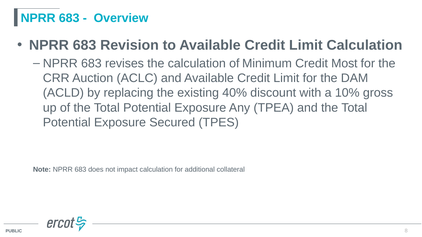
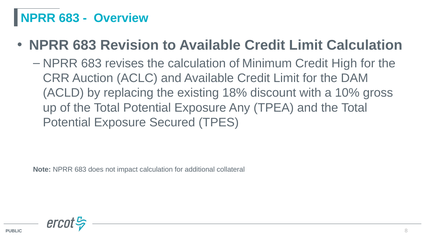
Most: Most -> High (344, 63)
40%: 40% -> 18% (235, 93)
